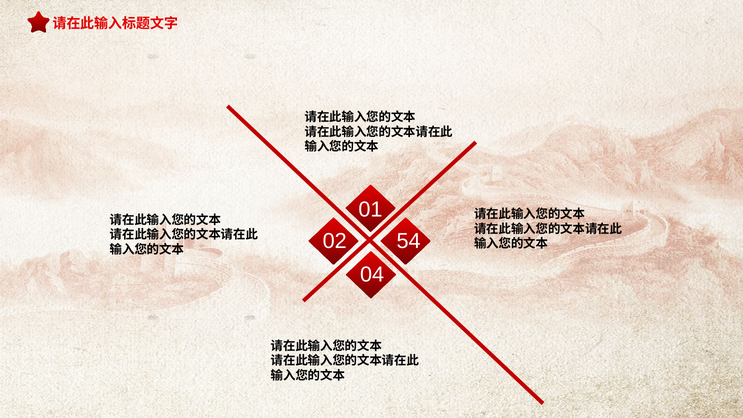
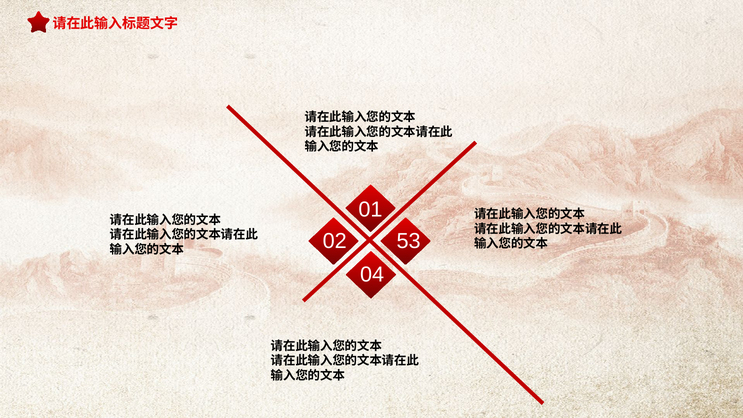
54: 54 -> 53 (409, 241)
